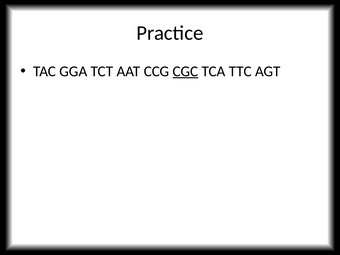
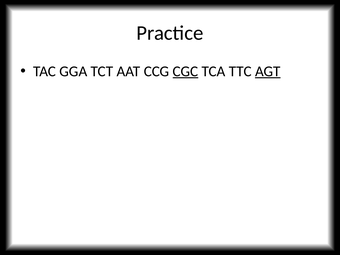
AGT underline: none -> present (268, 71)
